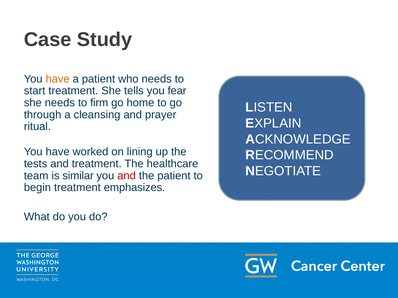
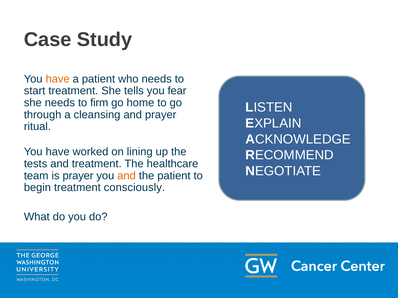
is similar: similar -> prayer (78, 176)
and colour: red -> orange (127, 176)
emphasizes: emphasizes -> consciously (134, 188)
